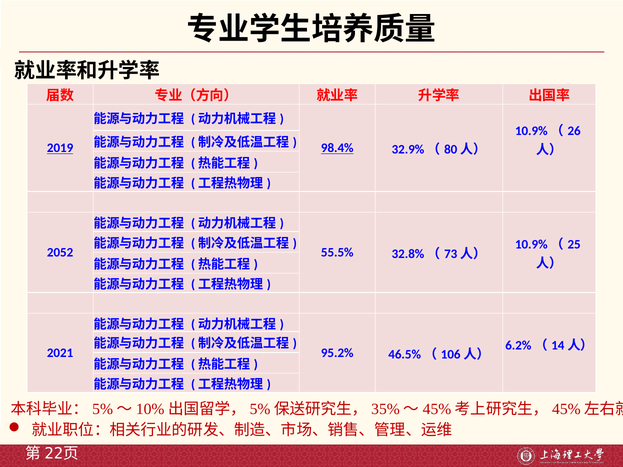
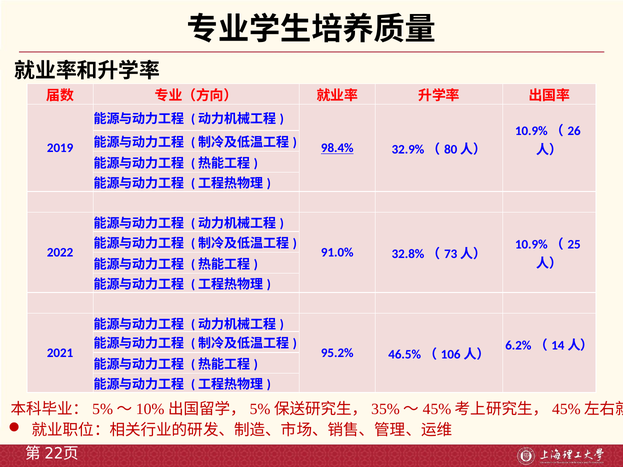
2019 underline: present -> none (60, 148)
2052: 2052 -> 2022 (60, 253)
55.5%: 55.5% -> 91.0% (337, 253)
